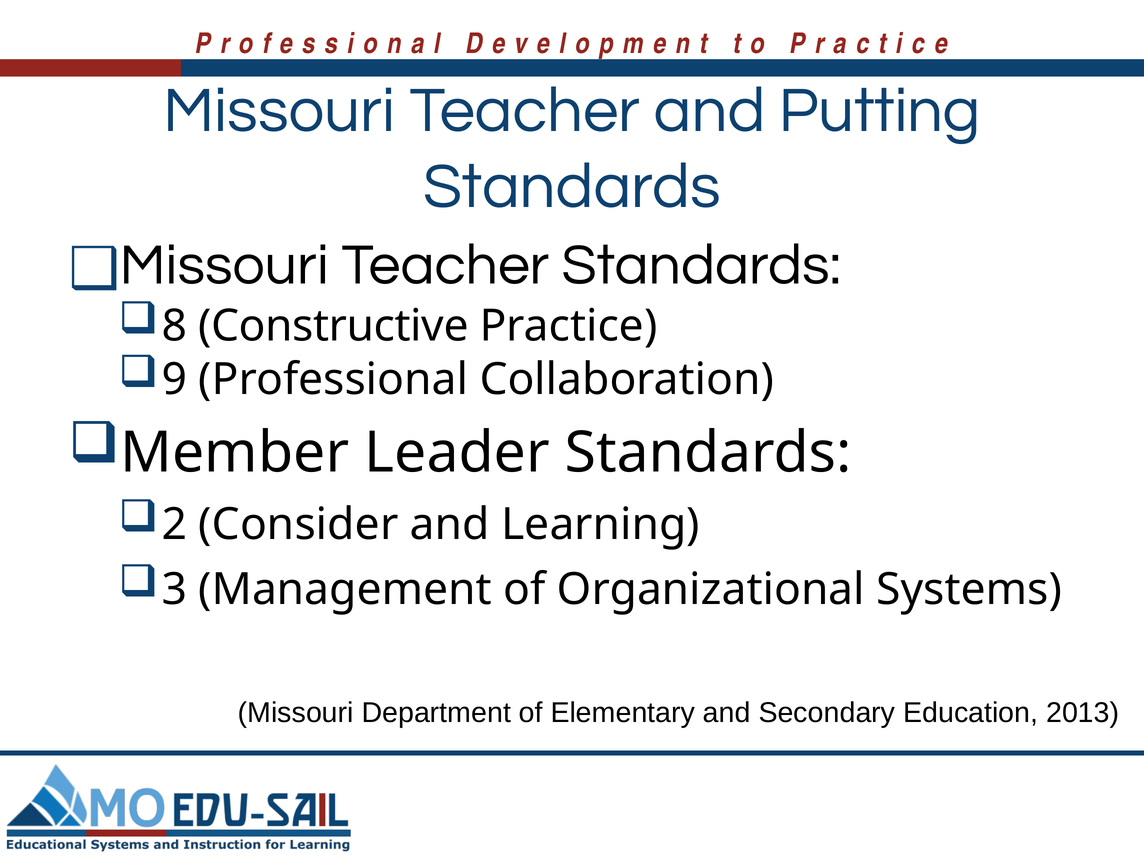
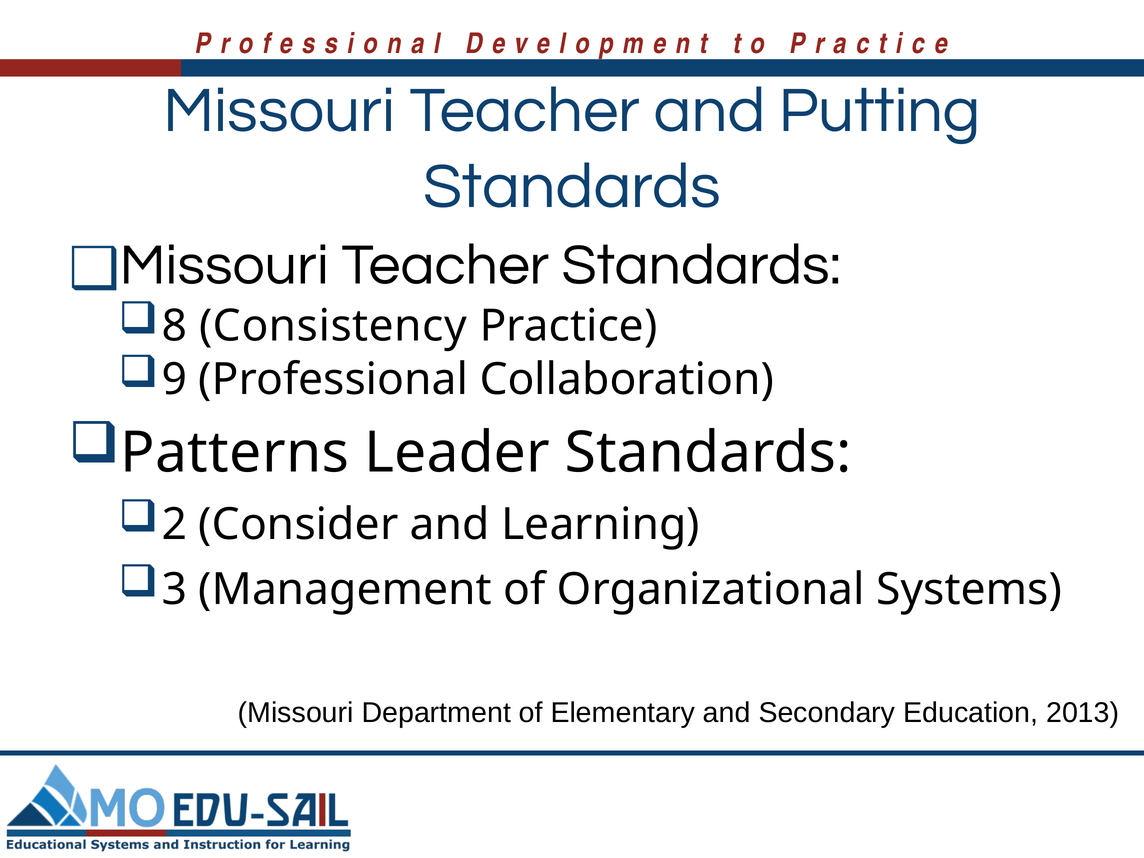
Constructive: Constructive -> Consistency (333, 326)
Member: Member -> Patterns (235, 453)
